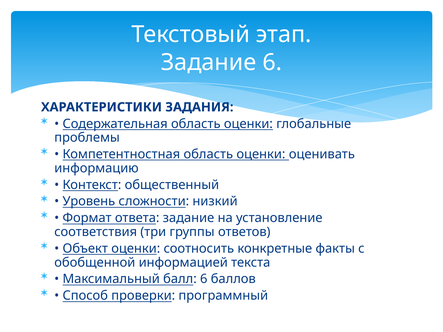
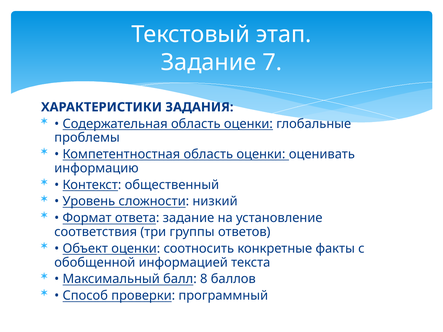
Задание 6: 6 -> 7 (272, 62)
балл 6: 6 -> 8 (204, 279)
